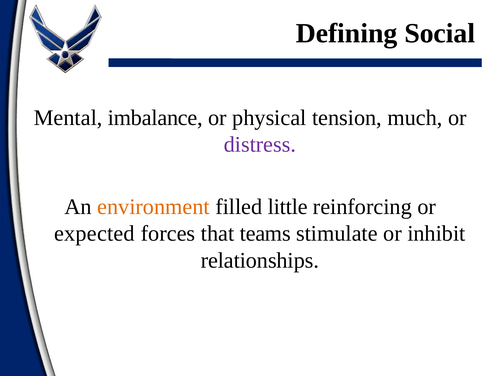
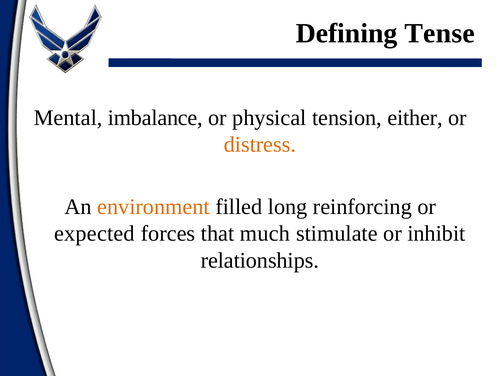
Social: Social -> Tense (440, 33)
much: much -> either (415, 118)
distress colour: purple -> orange (260, 144)
little: little -> long (288, 207)
teams: teams -> much (265, 233)
